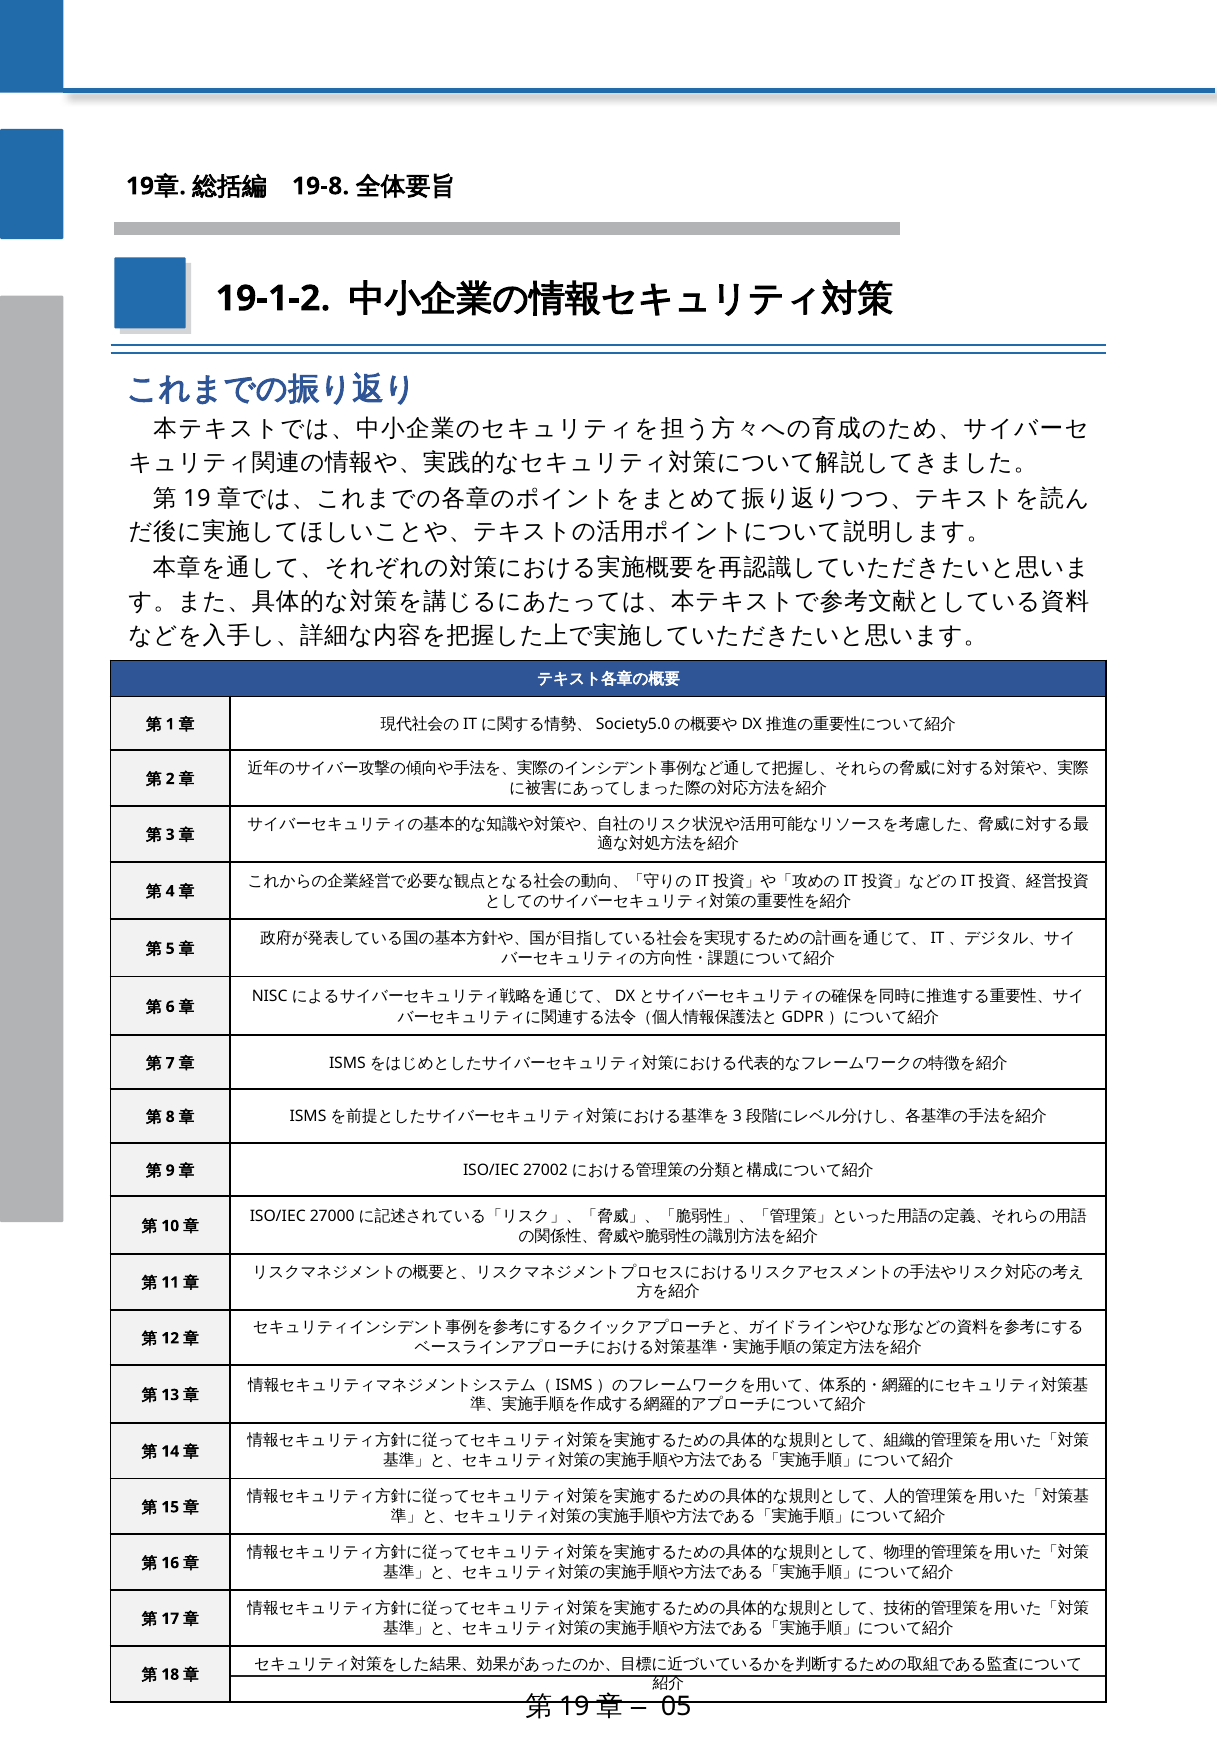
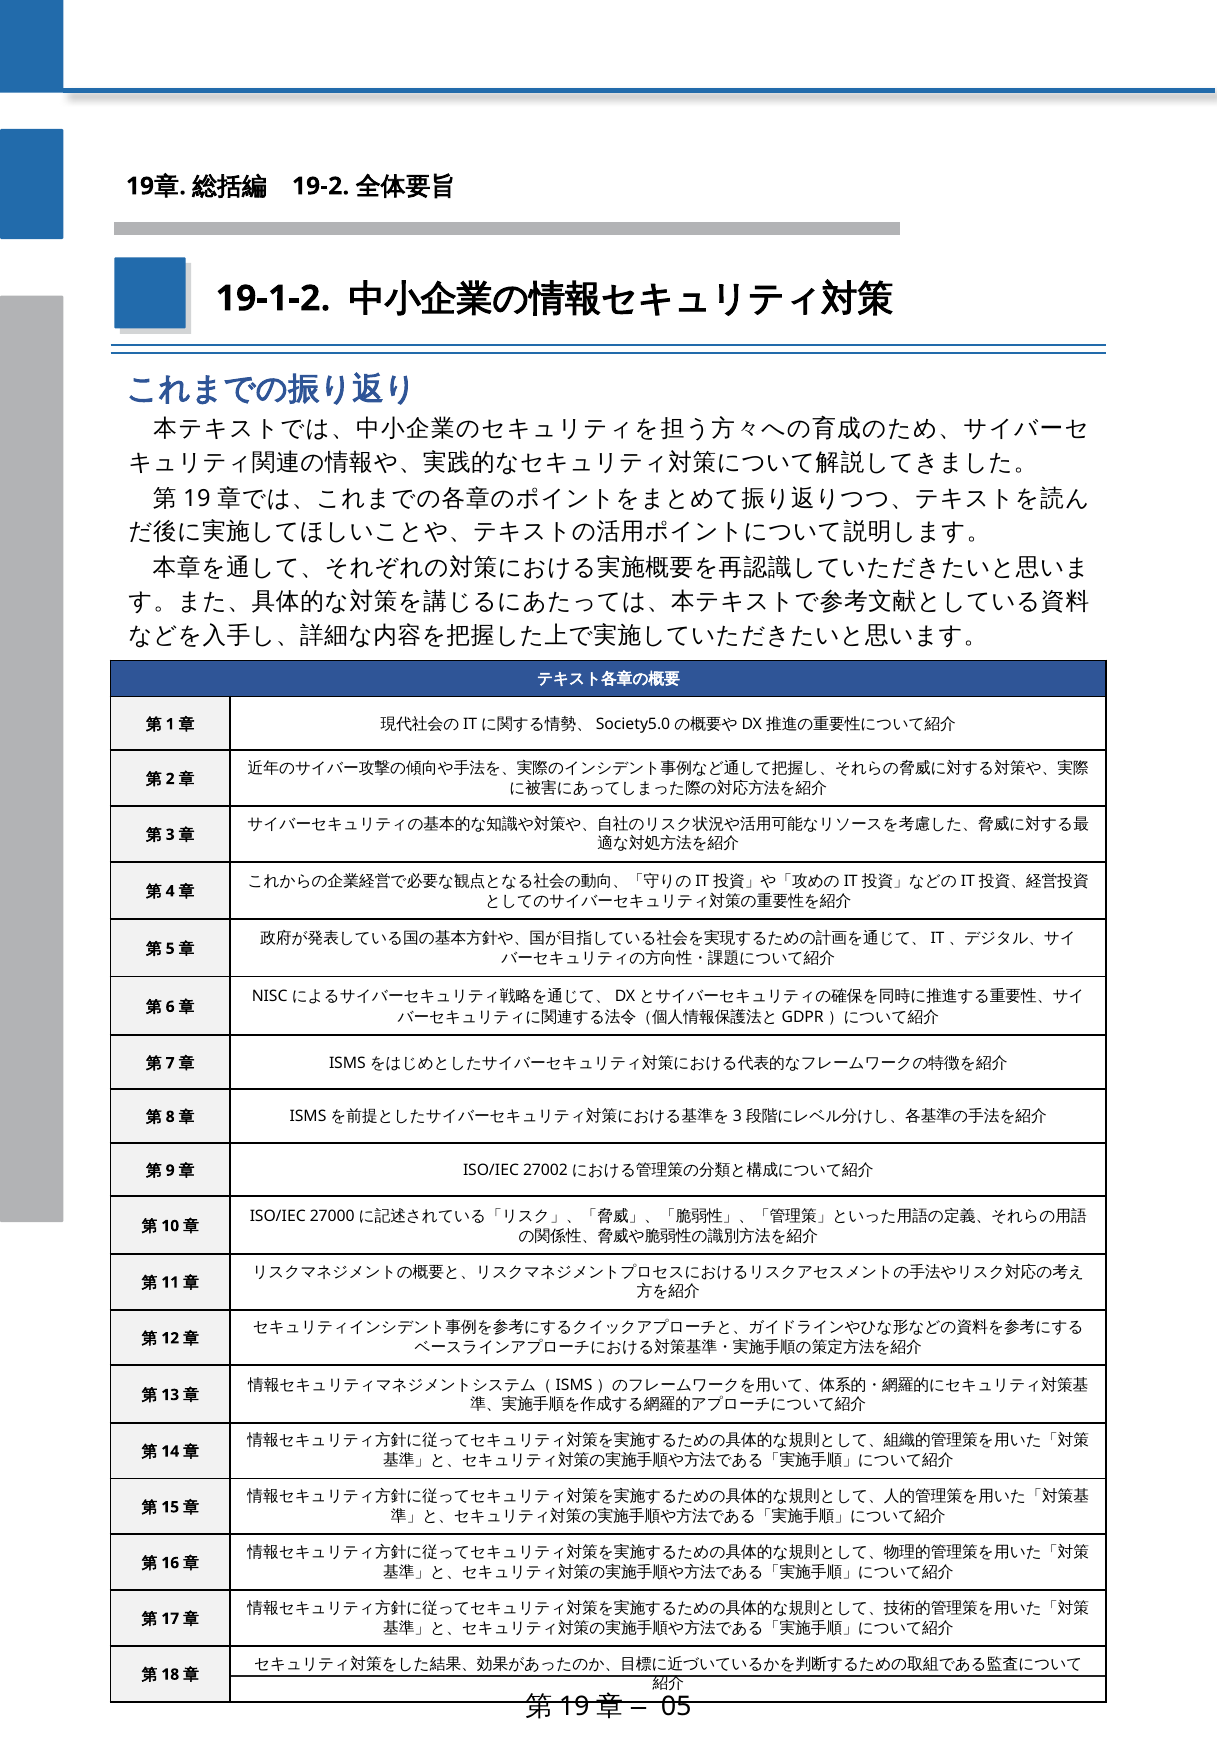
19-8: 19-8 -> 19-2 (321, 186)
